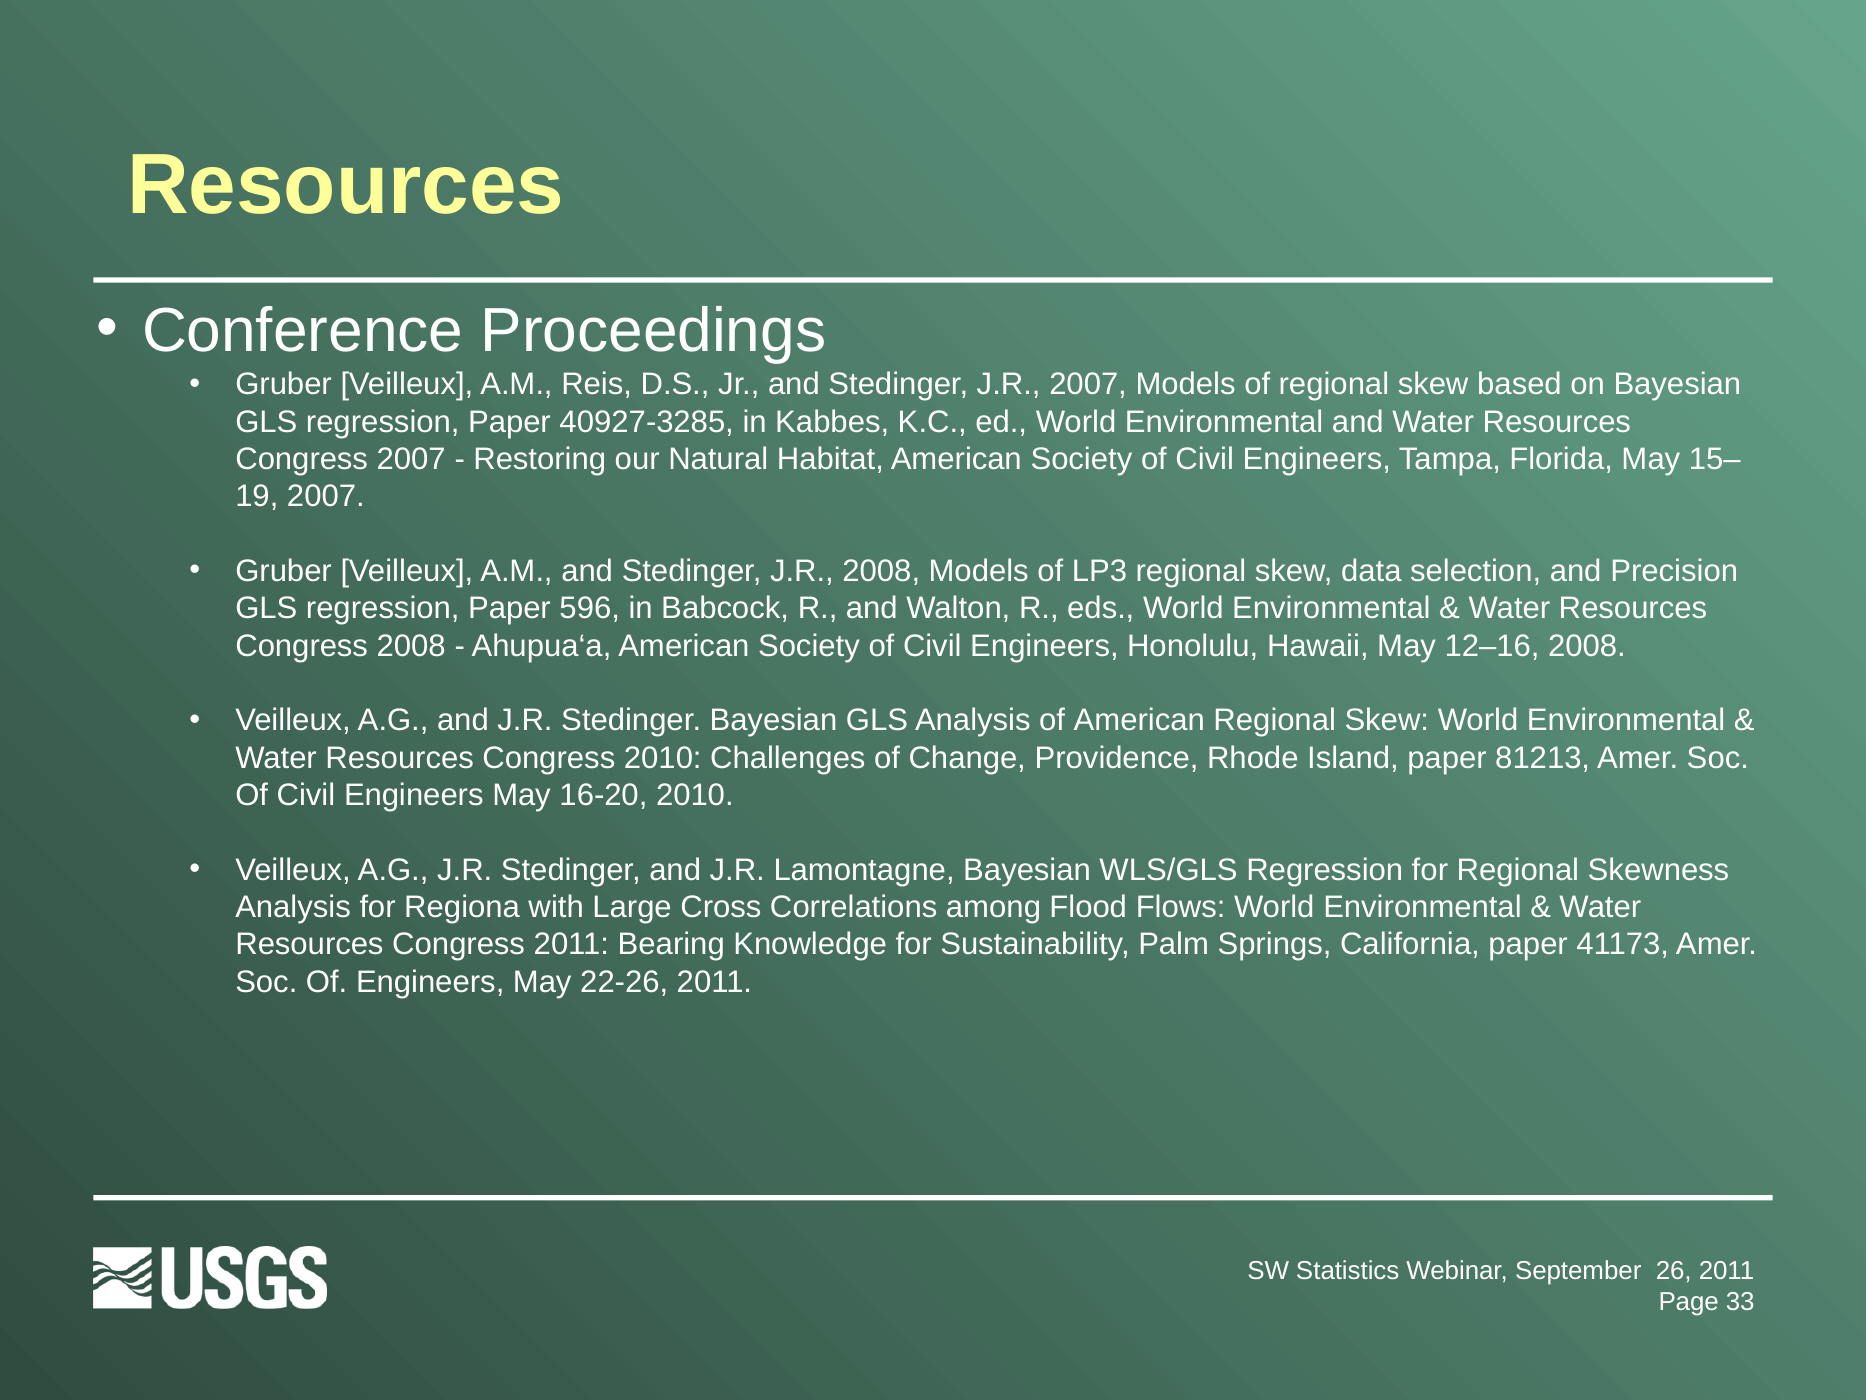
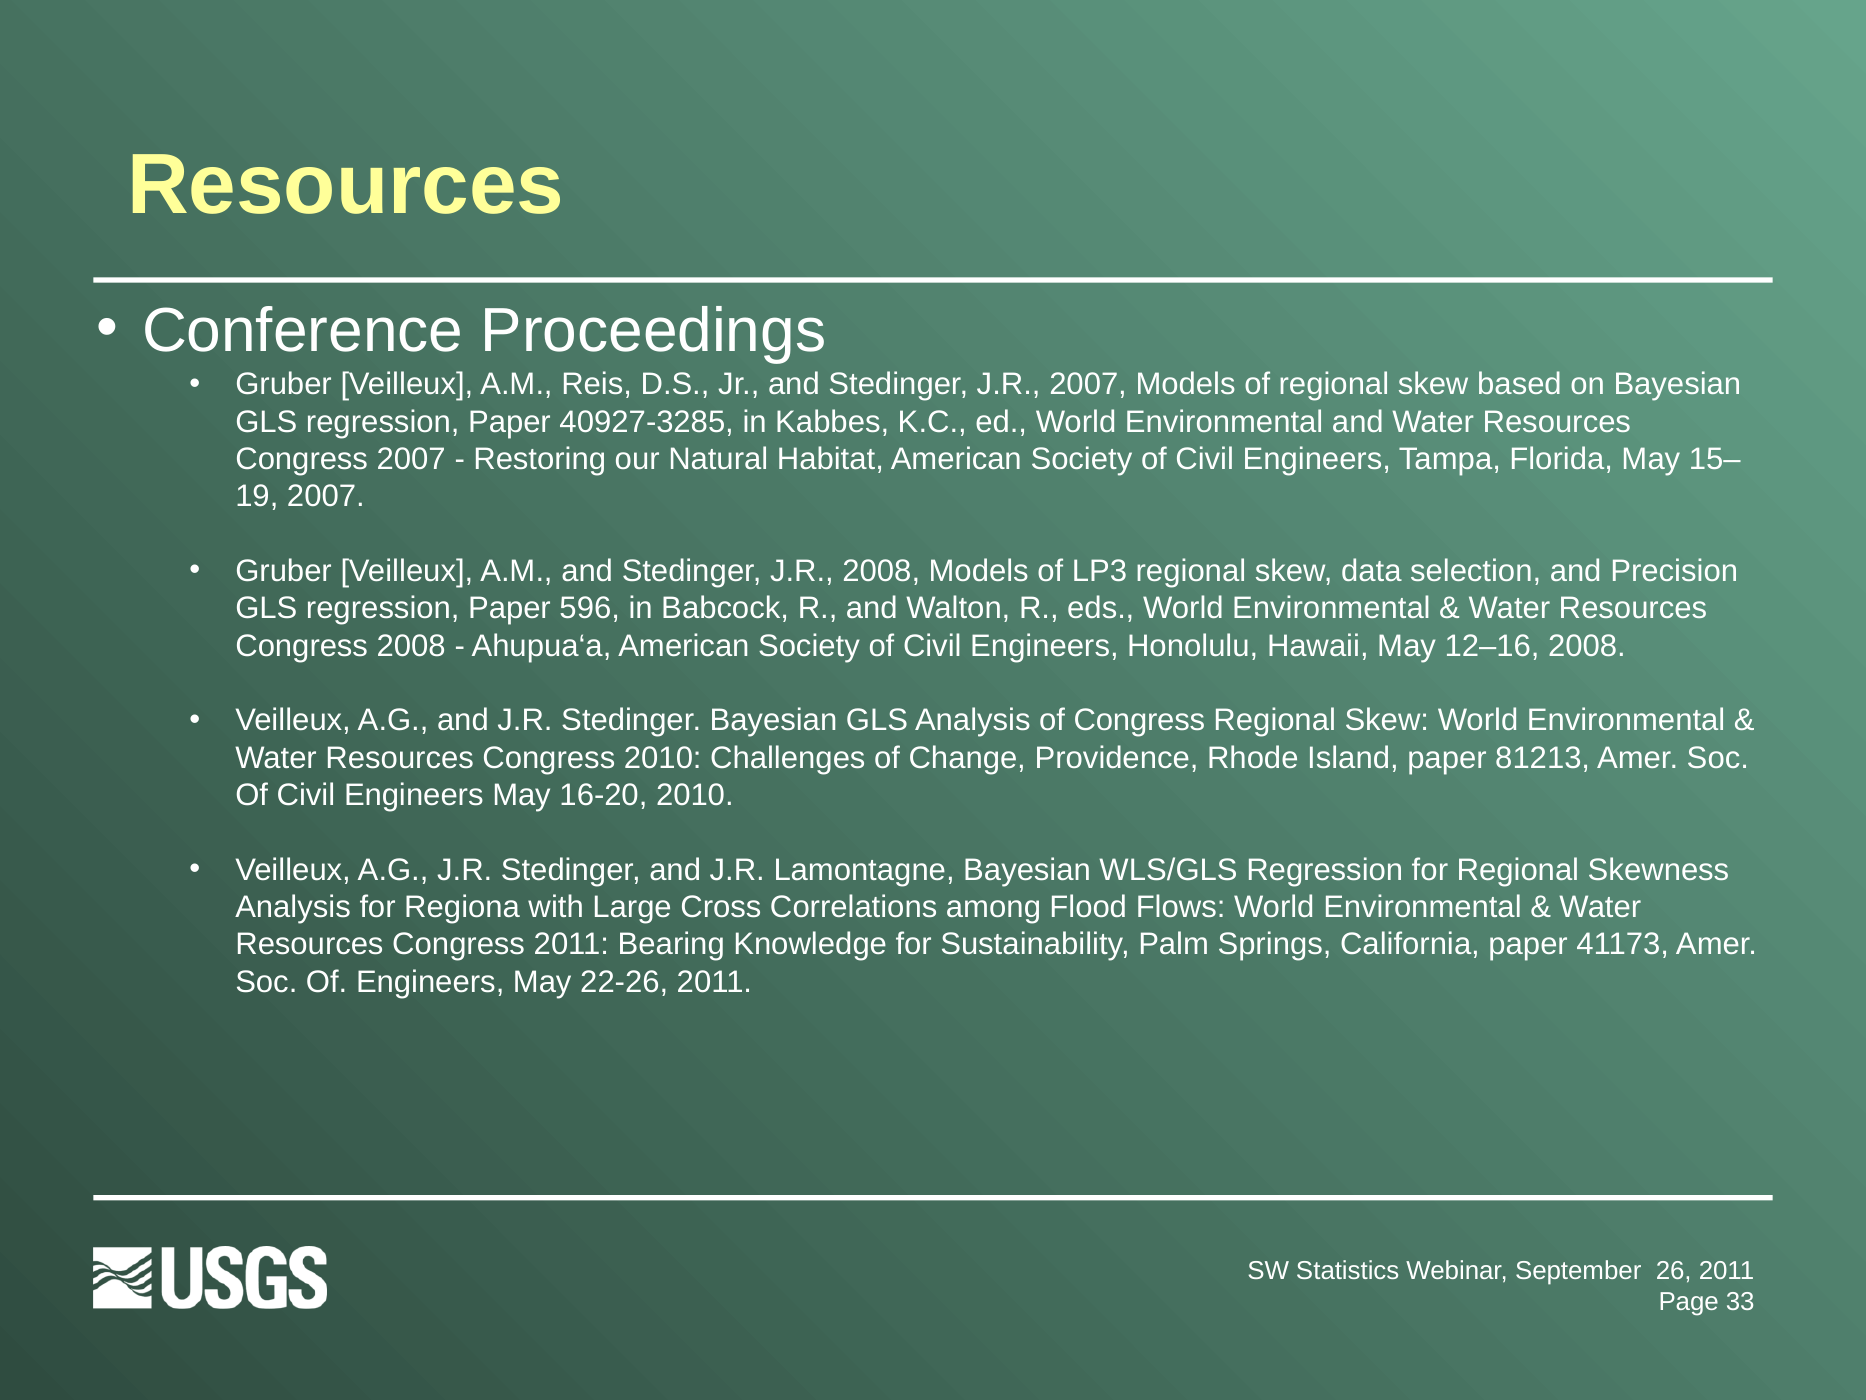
of American: American -> Congress (1139, 720)
